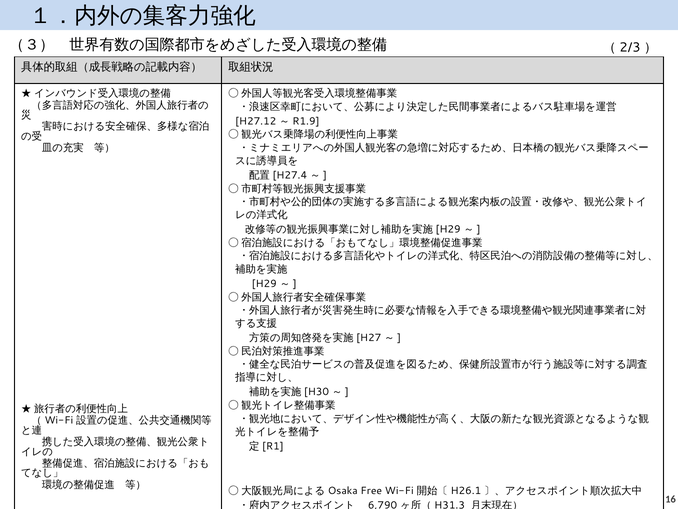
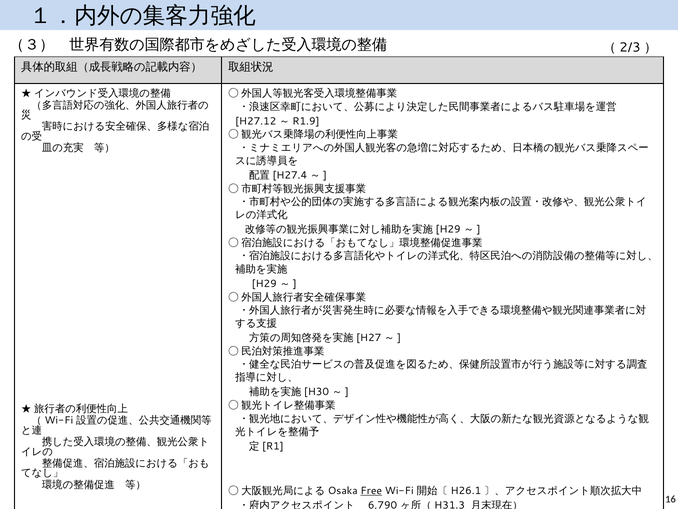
Free underline: none -> present (371, 490)
